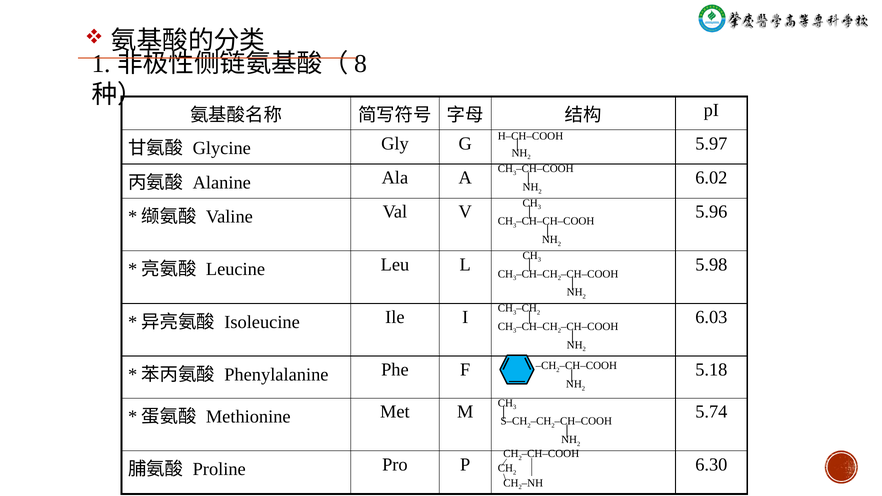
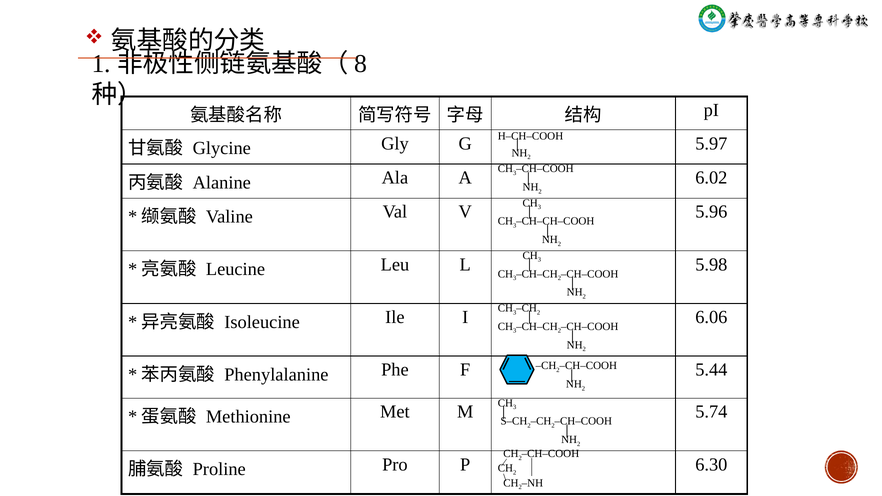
6.03: 6.03 -> 6.06 (711, 317)
5.18: 5.18 -> 5.44 (711, 370)
